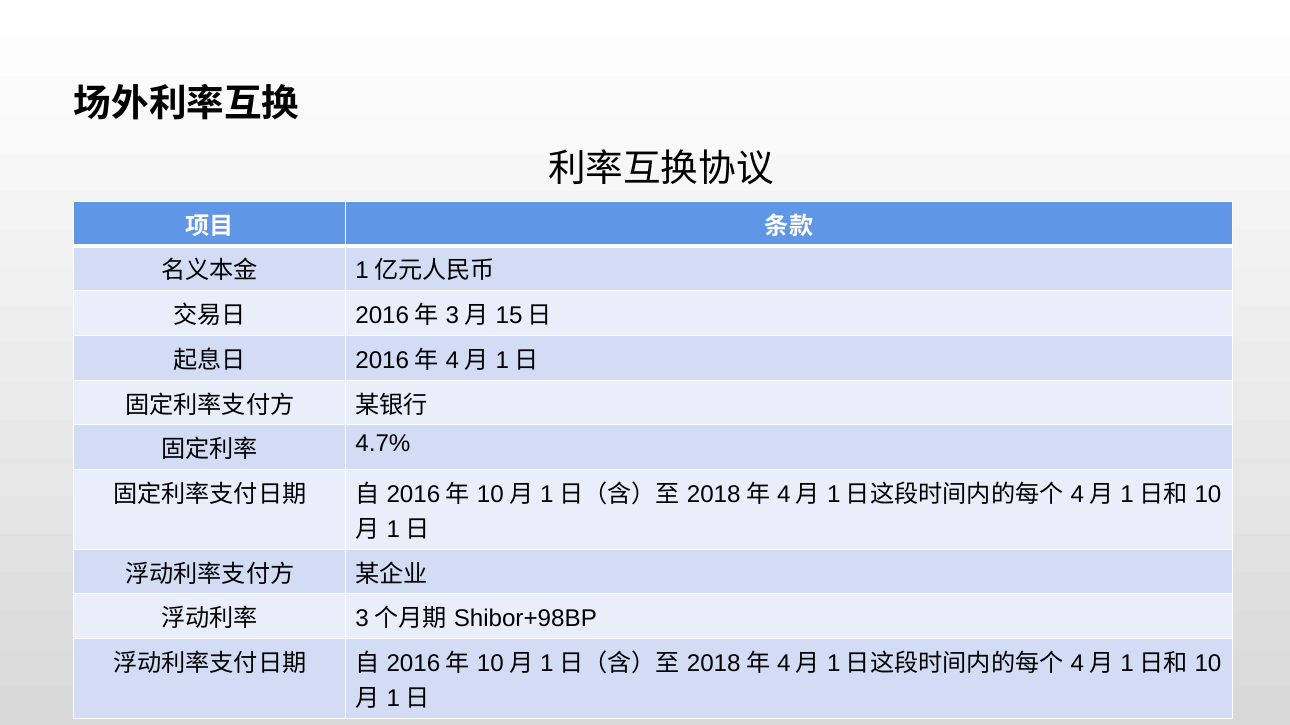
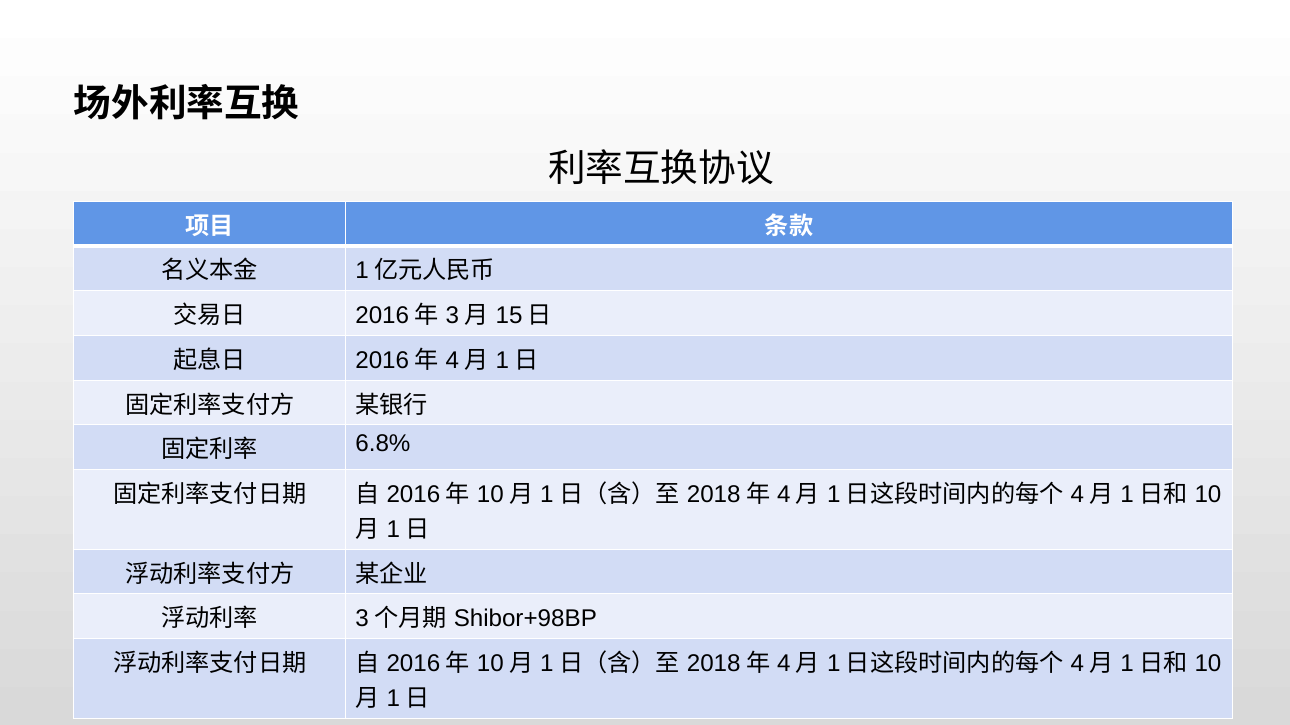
4.7%: 4.7% -> 6.8% (383, 444)
